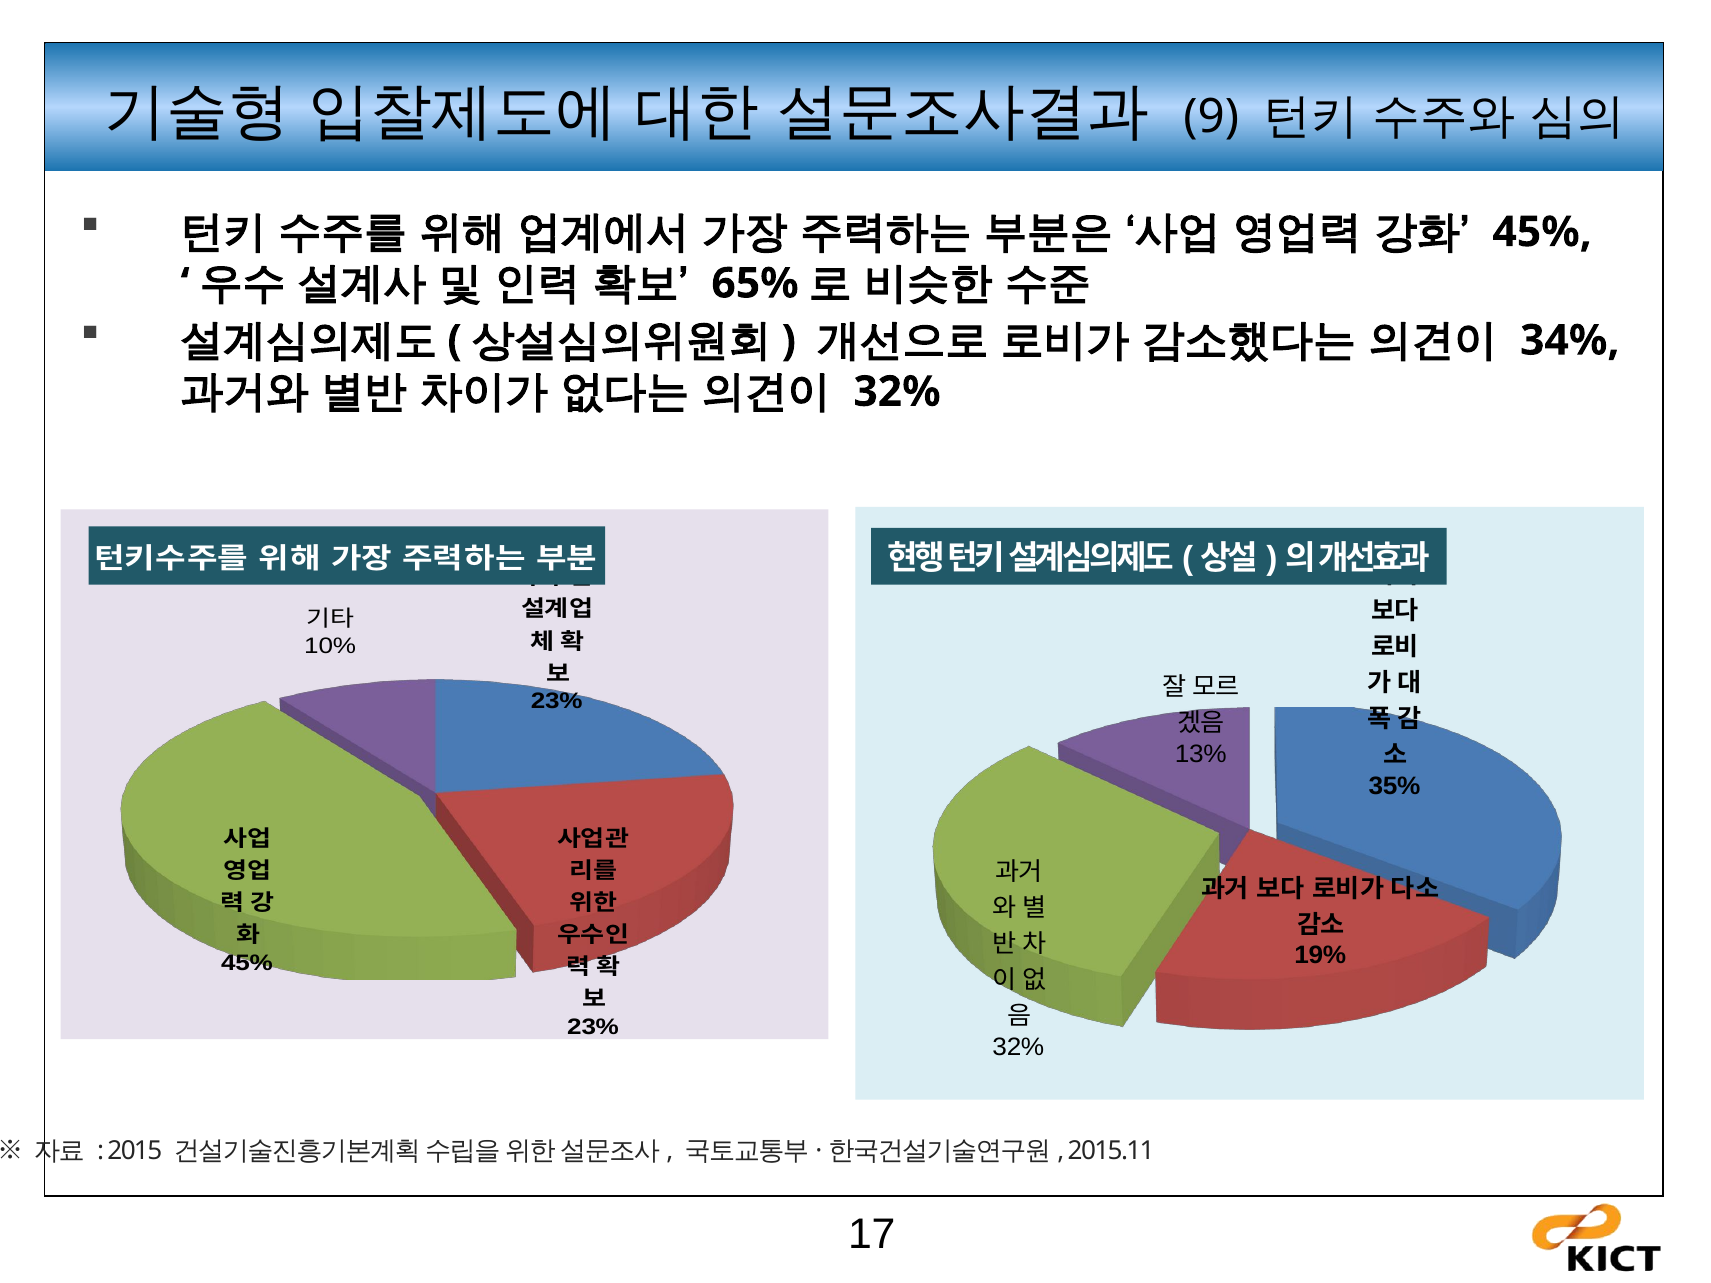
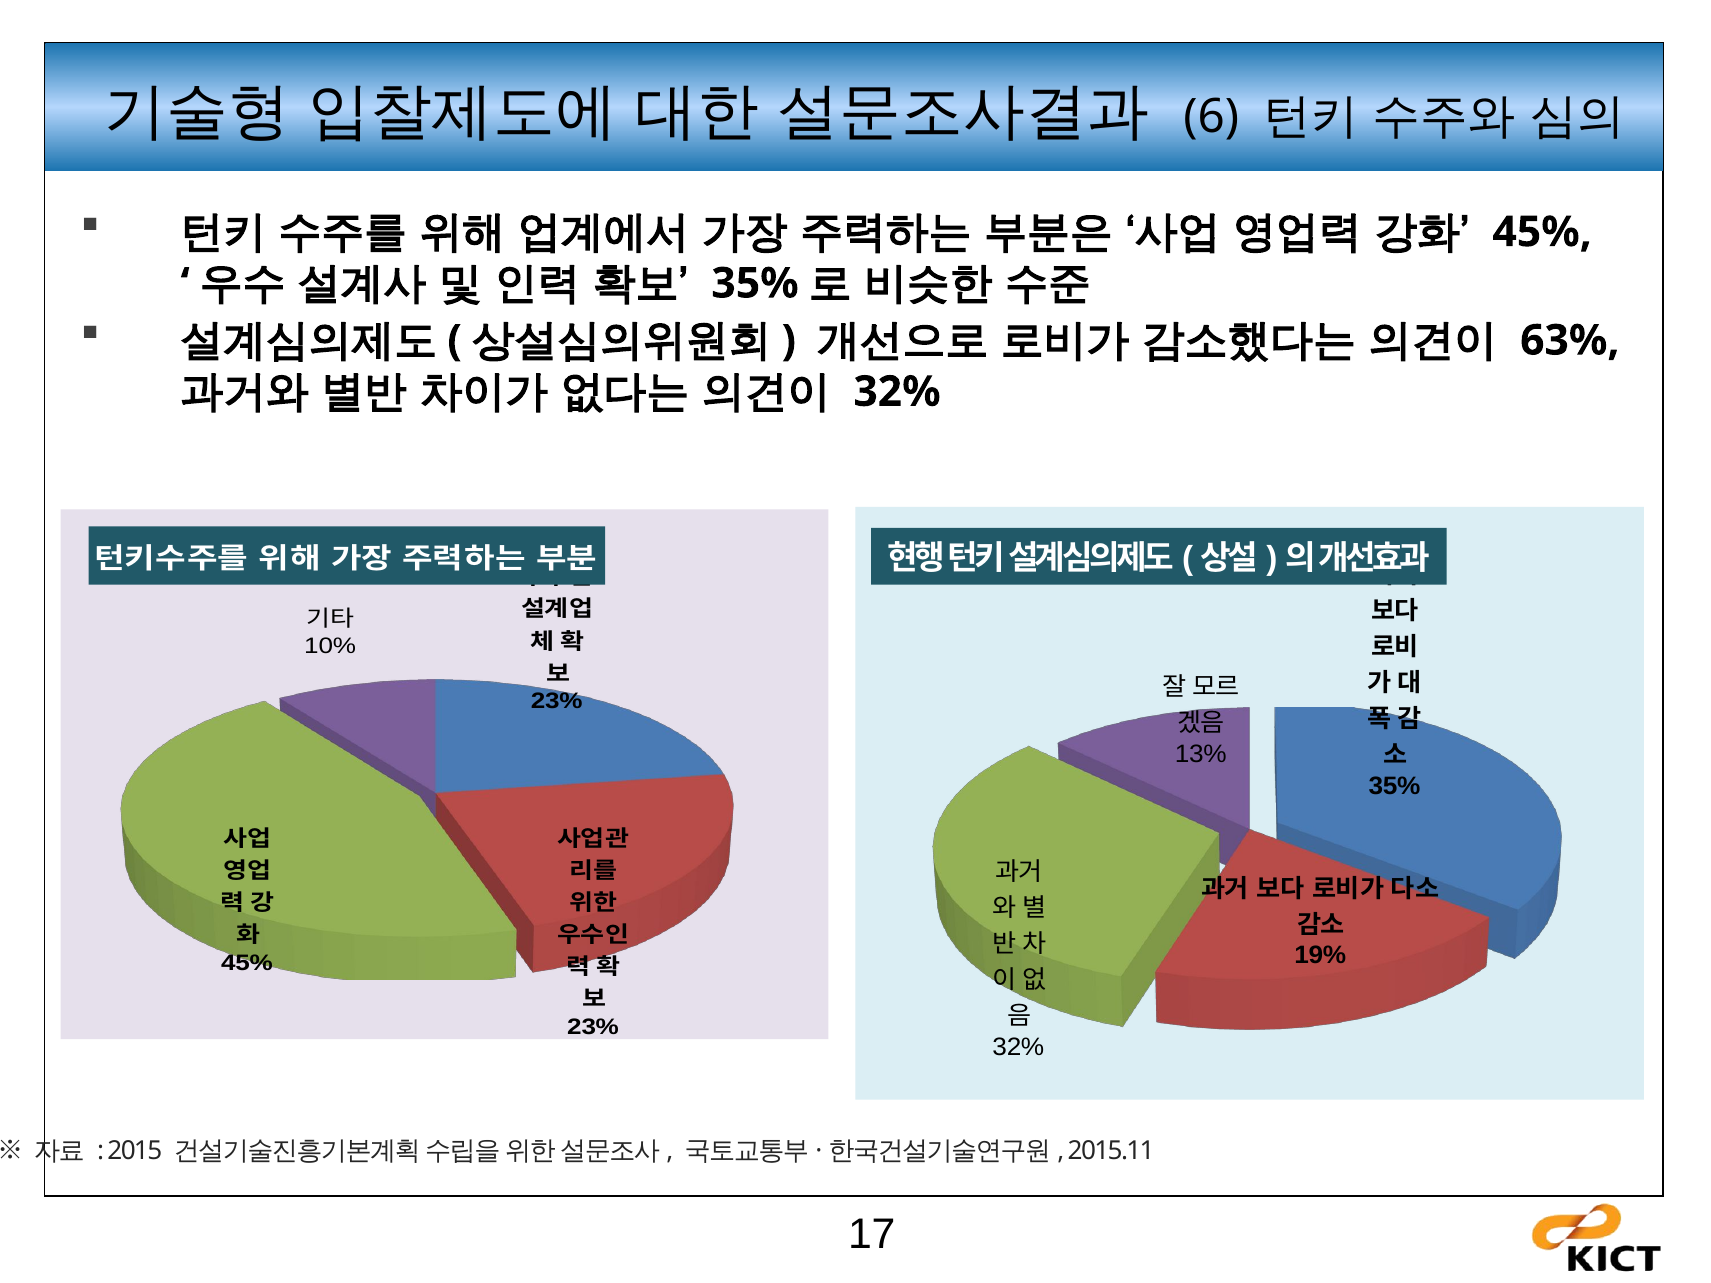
9: 9 -> 6 (1211, 117)
65%: 65% -> 35% (755, 283)
34%: 34% -> 63% (1570, 341)
